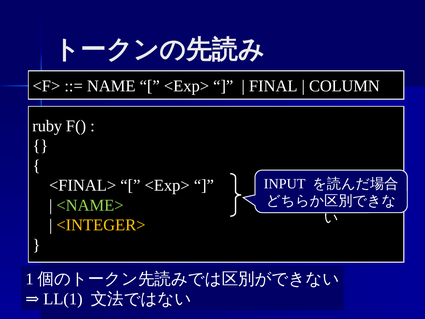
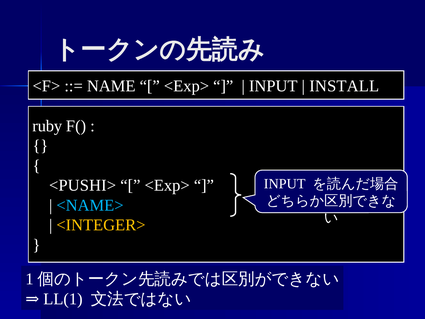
FINAL: FINAL -> INPUT (273, 86)
COLUMN: COLUMN -> INSTALL (344, 86)
<FINAL>: <FINAL> -> <PUSHI> (83, 185)
<NAME> colour: light green -> light blue (90, 205)
